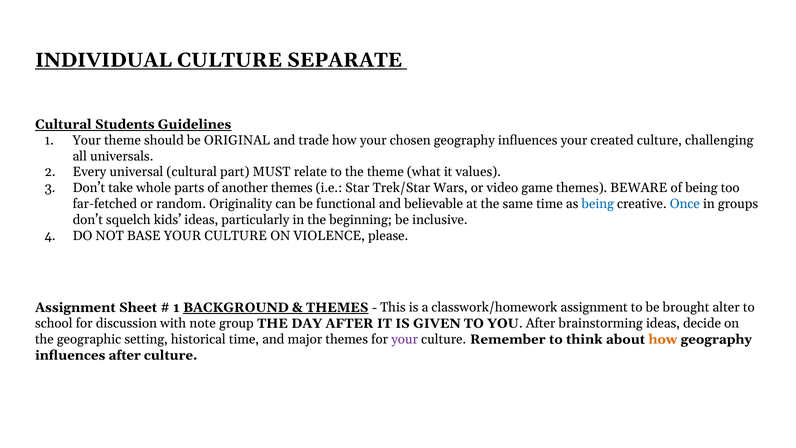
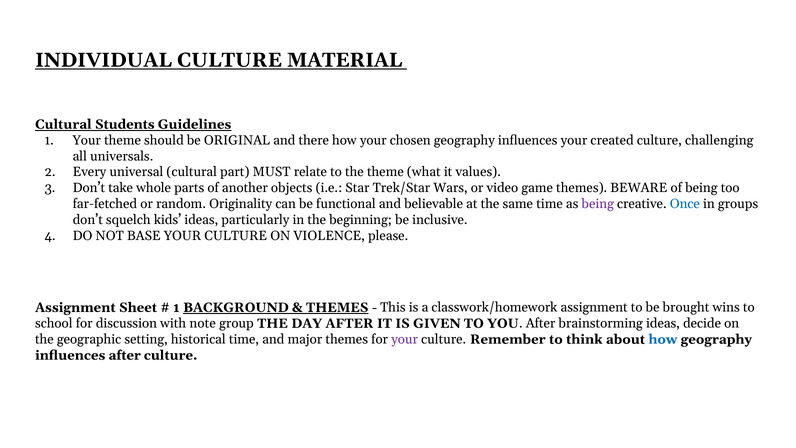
SEPARATE: SEPARATE -> MATERIAL (345, 60)
trade: trade -> there (314, 140)
another themes: themes -> objects (292, 188)
being colour: blue -> purple (598, 204)
alter: alter -> wins (726, 307)
how colour: orange -> blue (663, 339)
